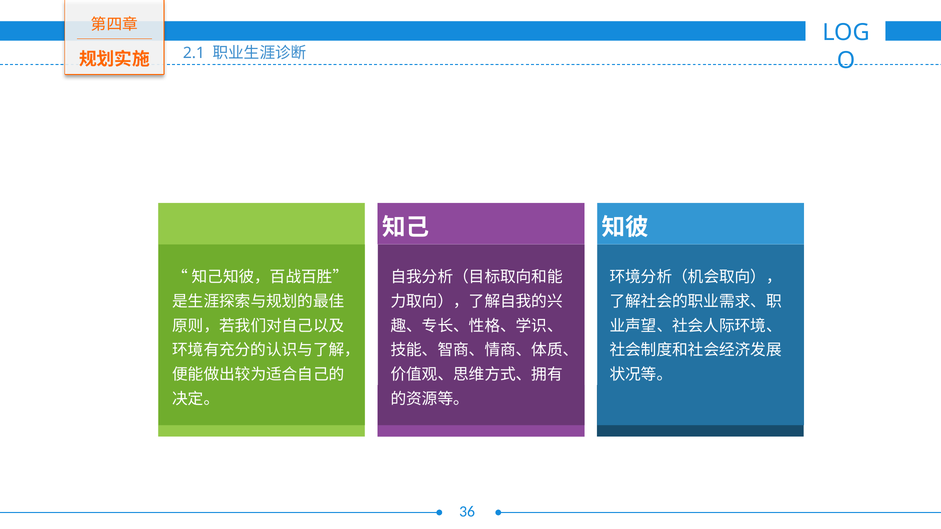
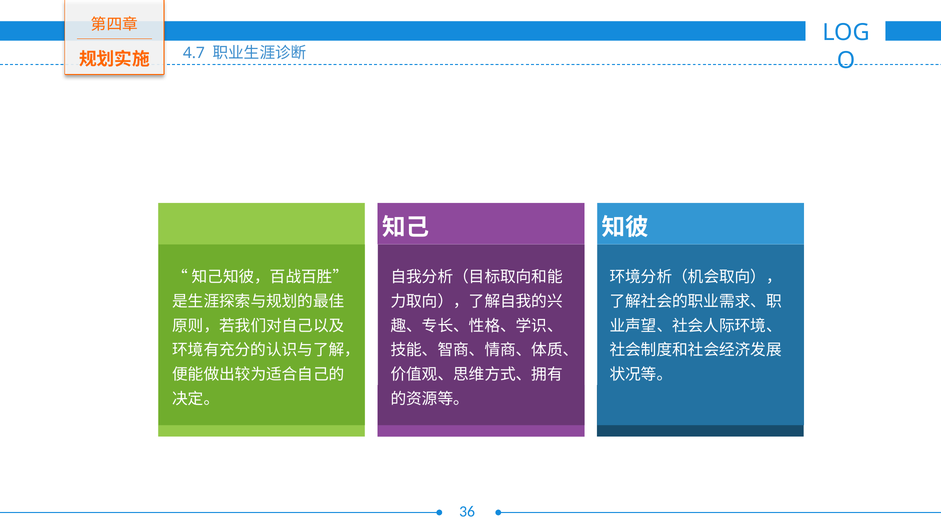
2.1: 2.1 -> 4.7 (194, 53)
